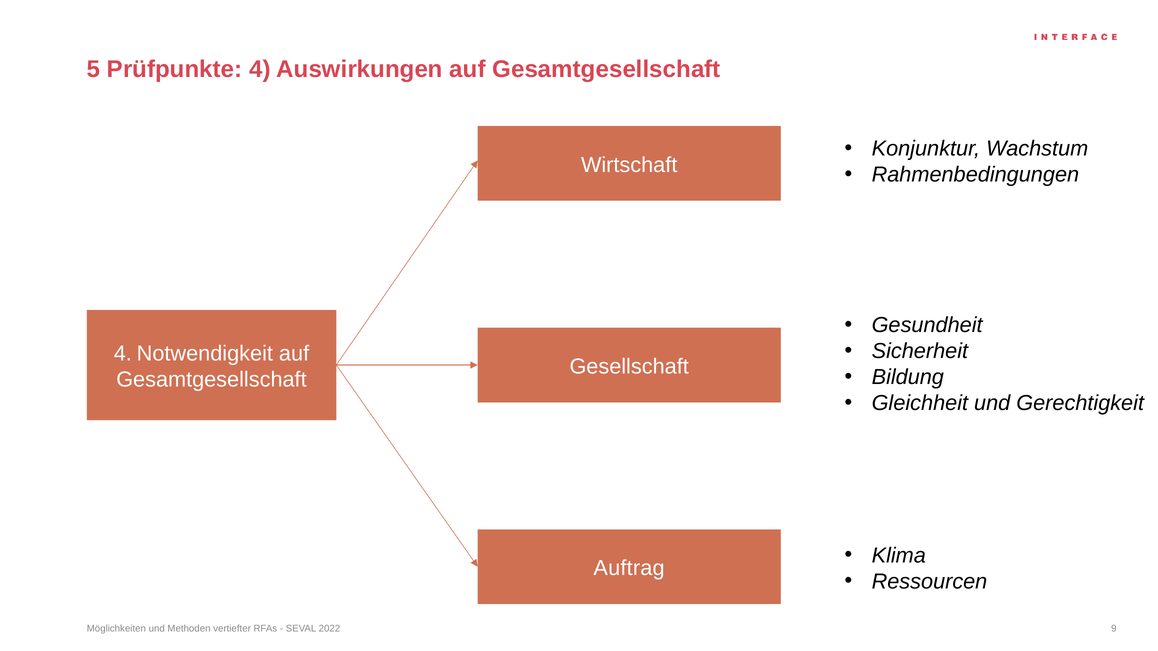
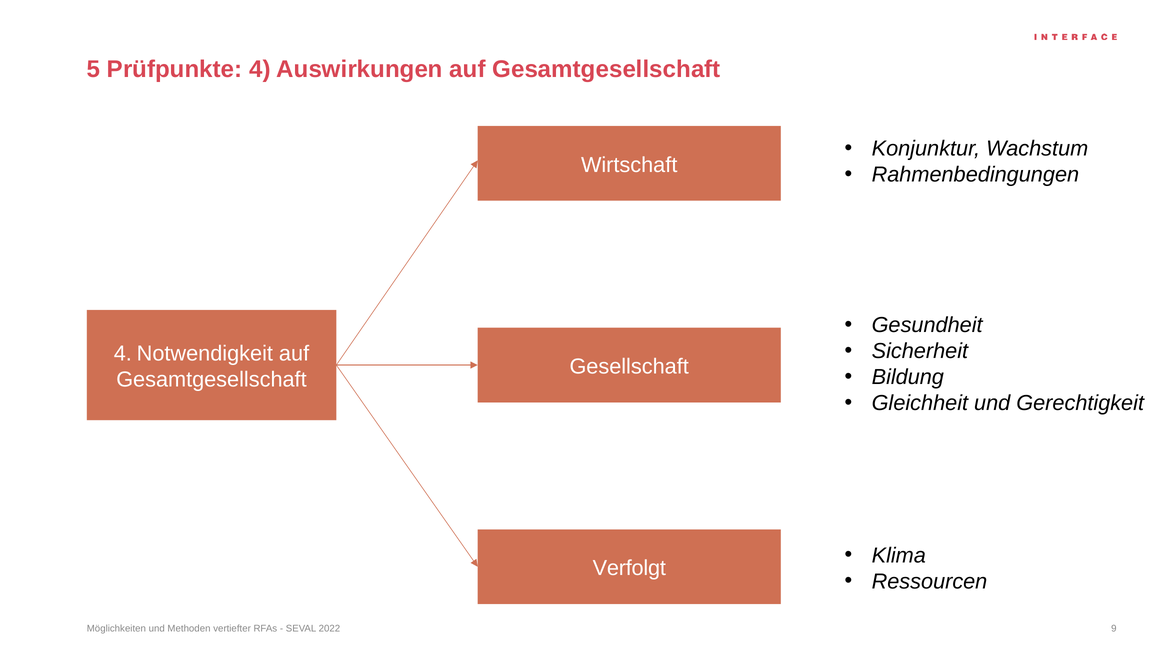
Auftrag: Auftrag -> Verfolgt (629, 569)
